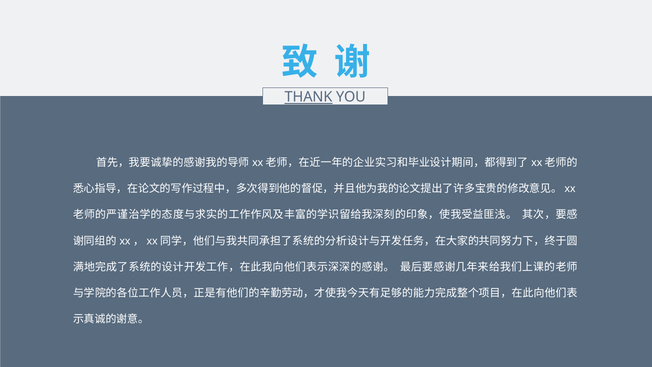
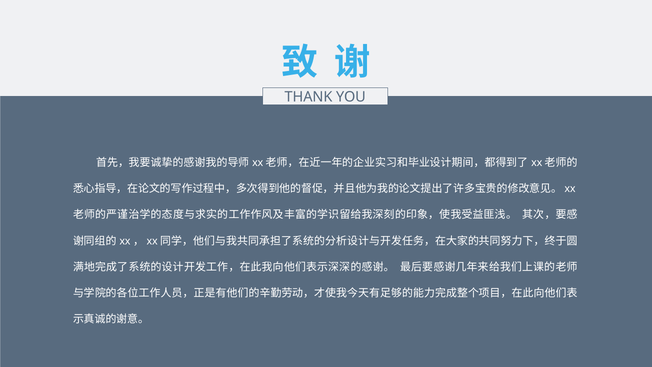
THANK underline: present -> none (308, 97)
